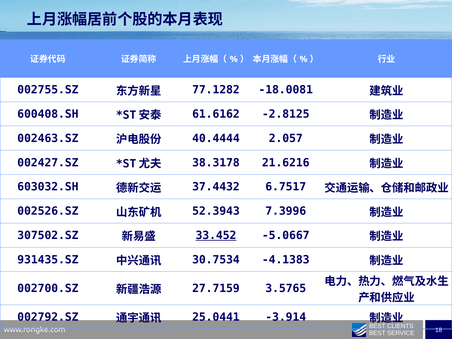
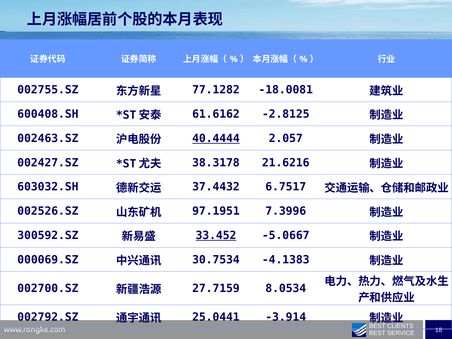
40.4444 underline: none -> present (216, 138)
52.3943: 52.3943 -> 97.1951 (216, 211)
307502.SZ: 307502.SZ -> 300592.SZ (48, 236)
931435.SZ: 931435.SZ -> 000069.SZ (48, 260)
3.5765: 3.5765 -> 8.0534 (286, 288)
